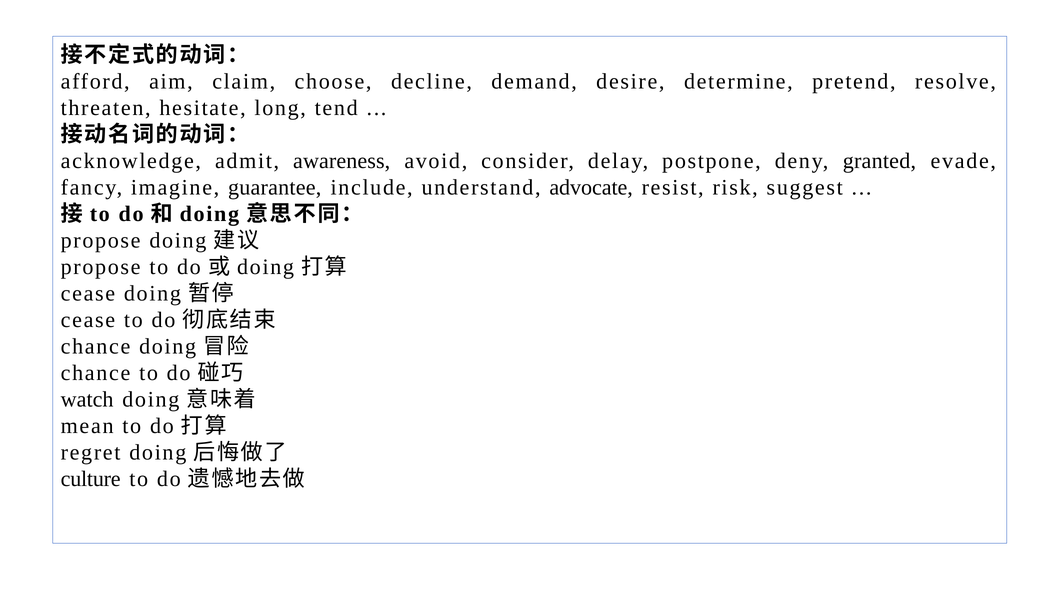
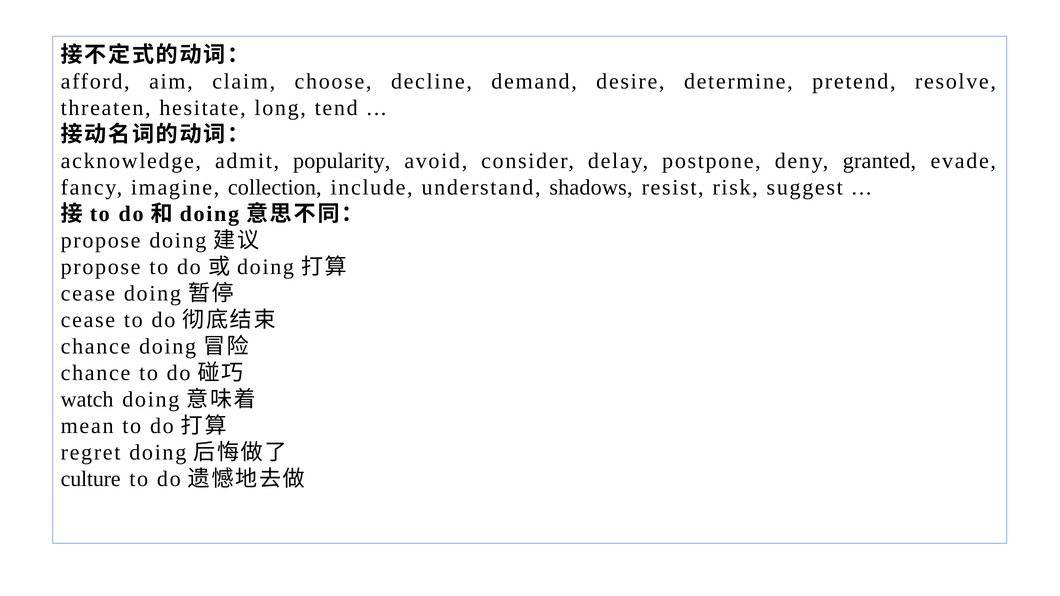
awareness: awareness -> popularity (342, 161)
guarantee: guarantee -> collection (275, 188)
advocate: advocate -> shadows (591, 188)
